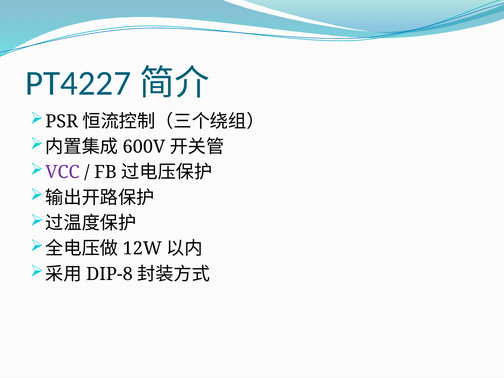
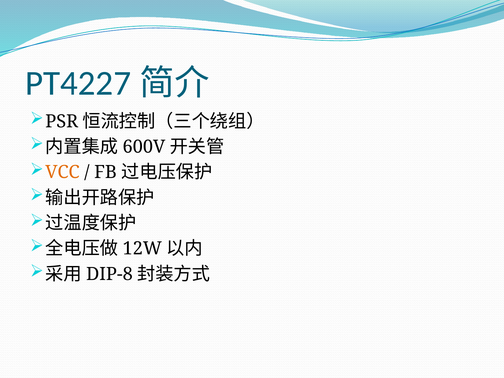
VCC colour: purple -> orange (62, 172)
